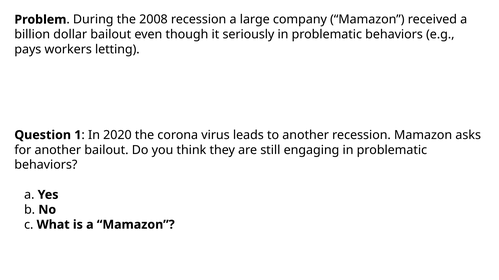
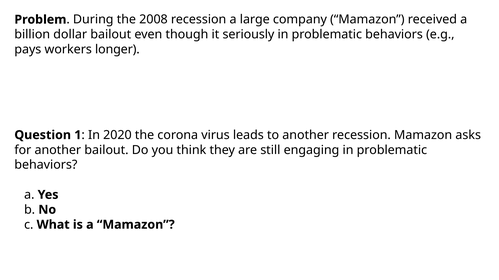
letting: letting -> longer (117, 50)
